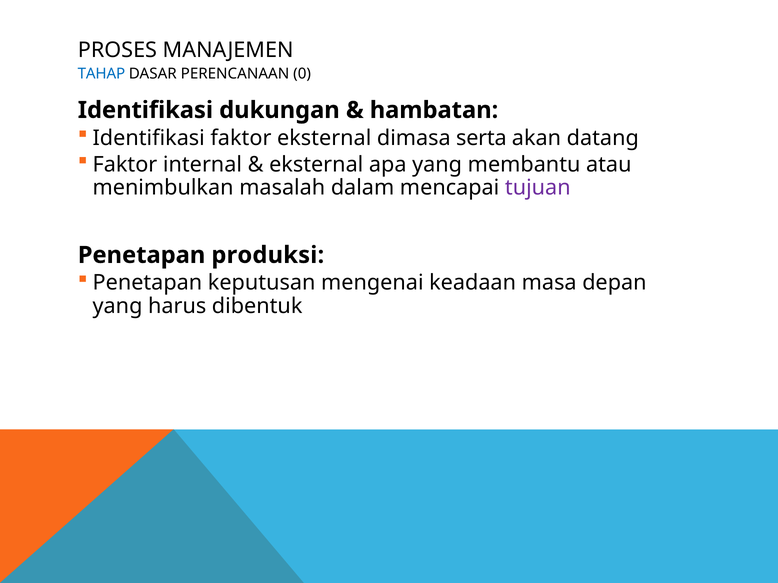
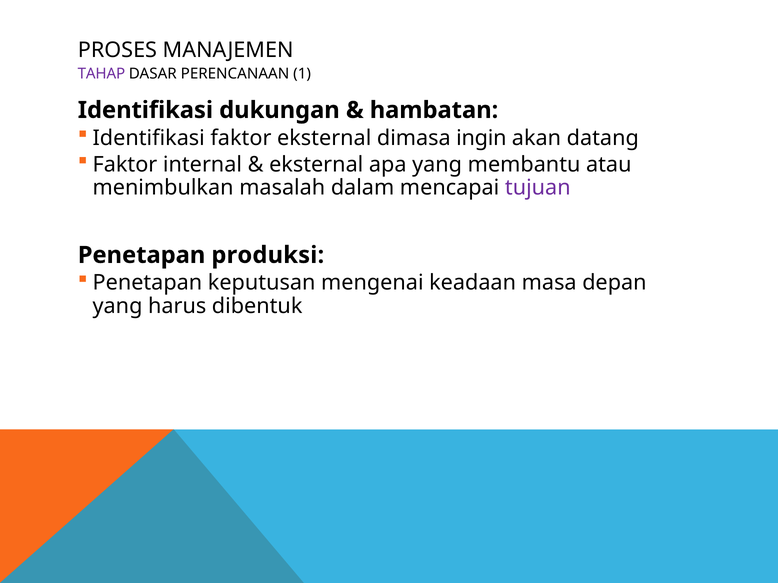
TAHAP colour: blue -> purple (101, 74)
0: 0 -> 1 (302, 74)
serta: serta -> ingin (481, 138)
